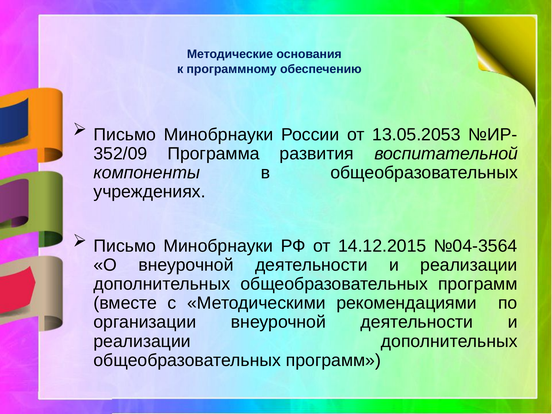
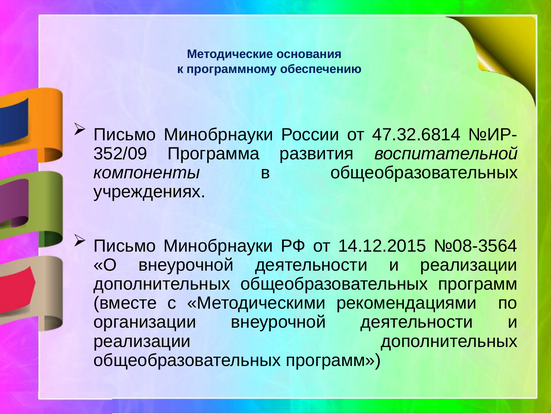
13.05.2053: 13.05.2053 -> 47.32.6814 (416, 135)
№04-3564: №04-3564 -> №08-3564 (476, 246)
